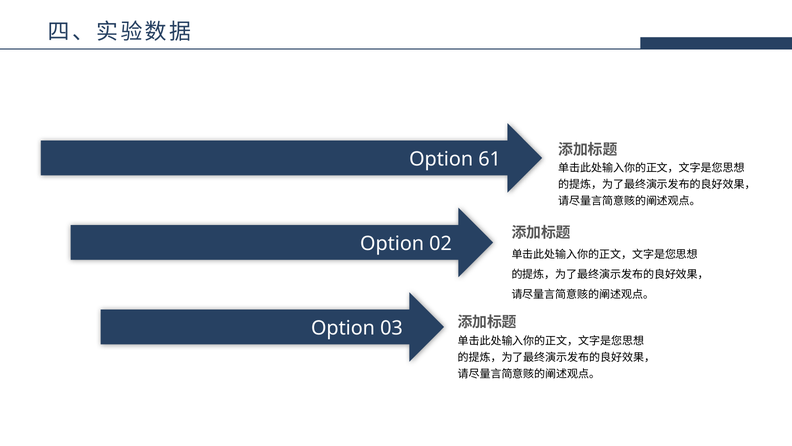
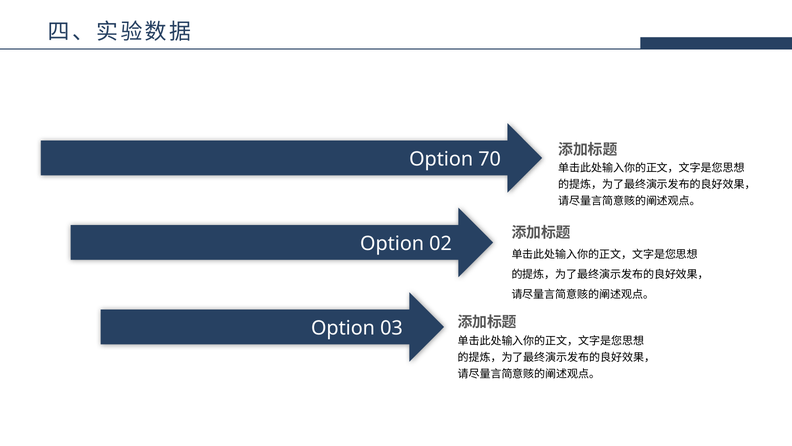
61: 61 -> 70 (490, 159)
